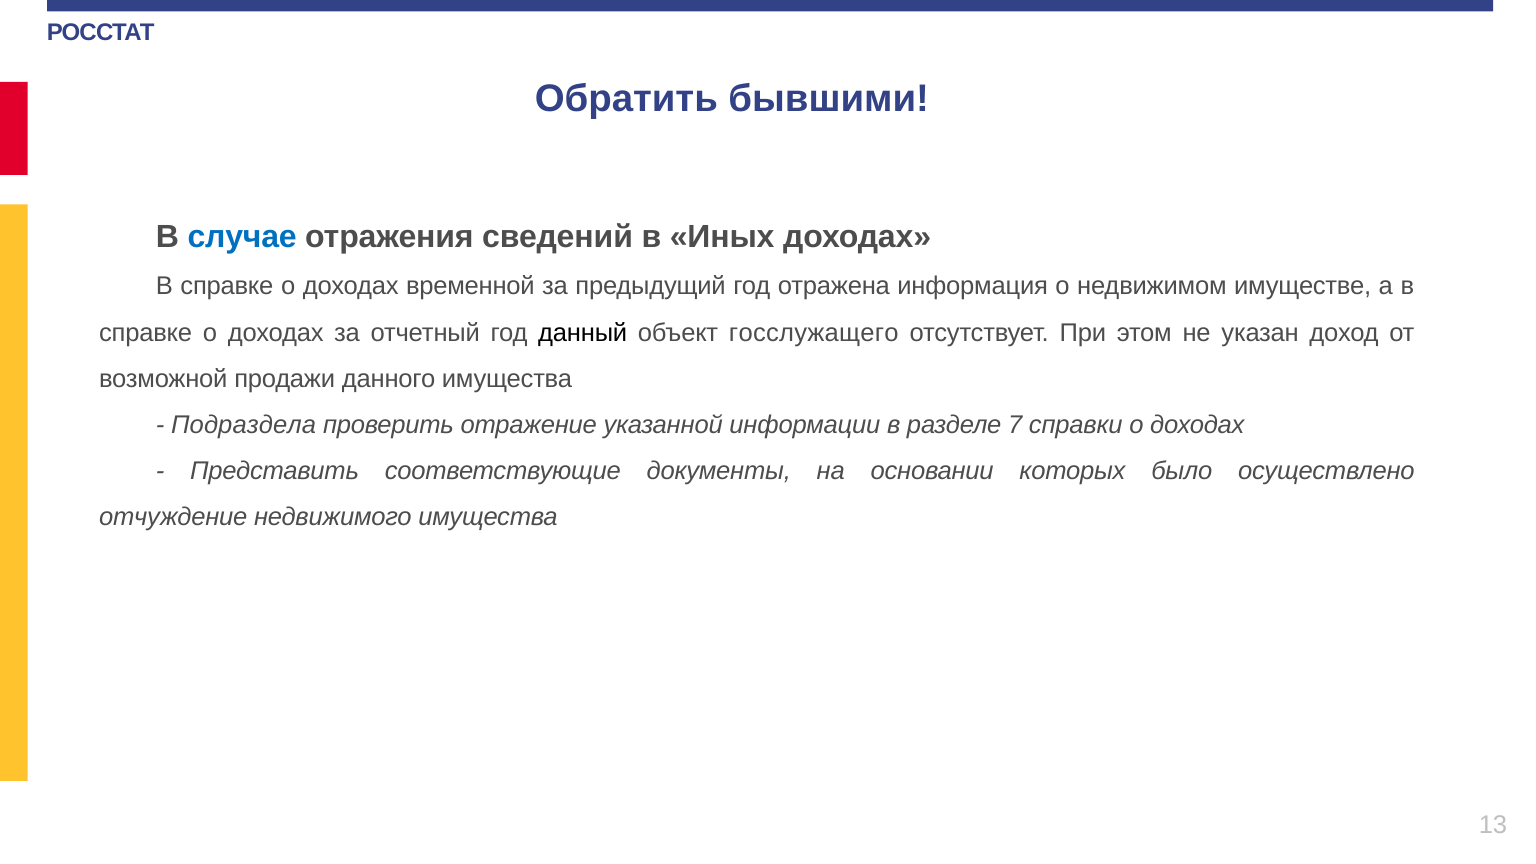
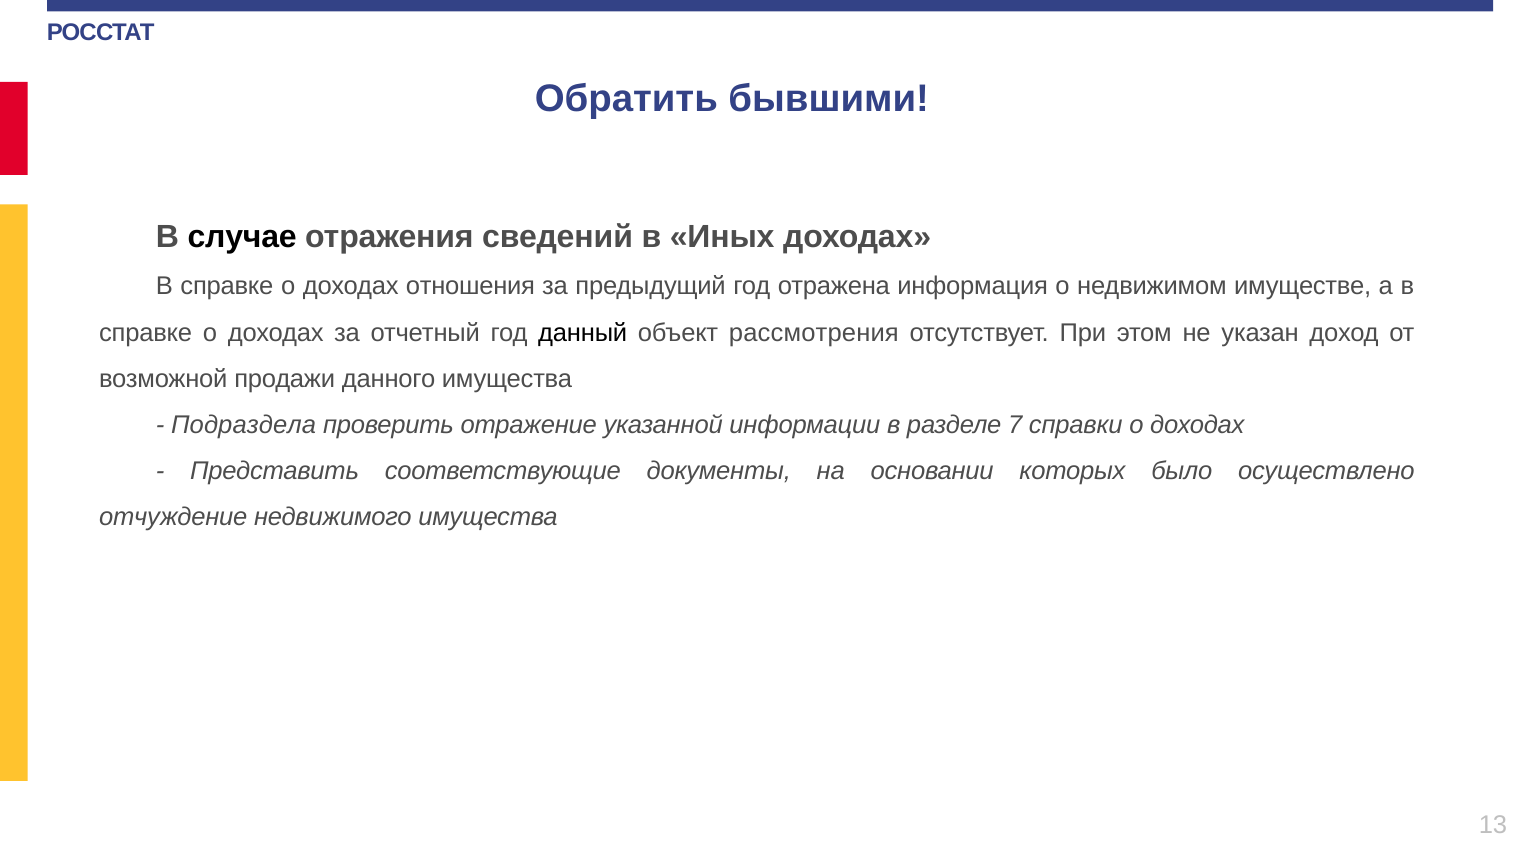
случае colour: blue -> black (242, 237)
временной: временной -> отношения (470, 287)
госслужащего: госслужащего -> рассмотрения (814, 333)
